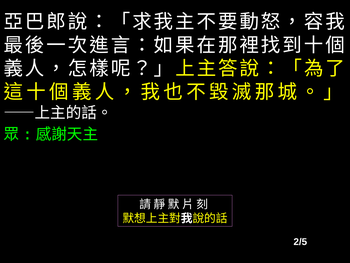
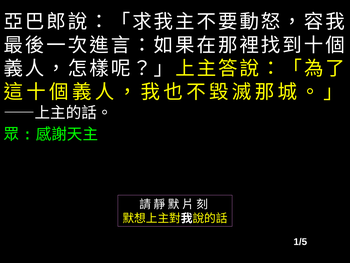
2/5: 2/5 -> 1/5 (300, 241)
